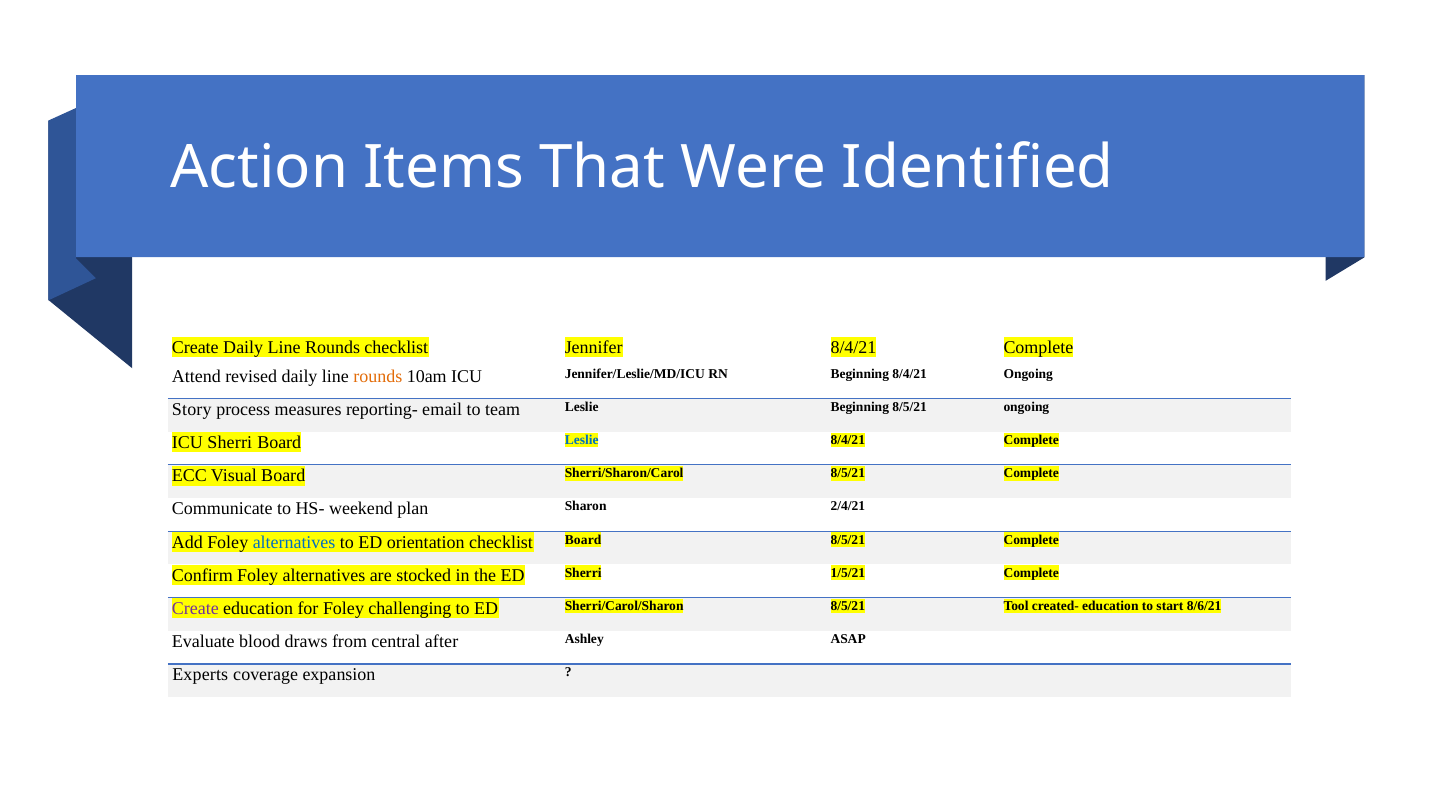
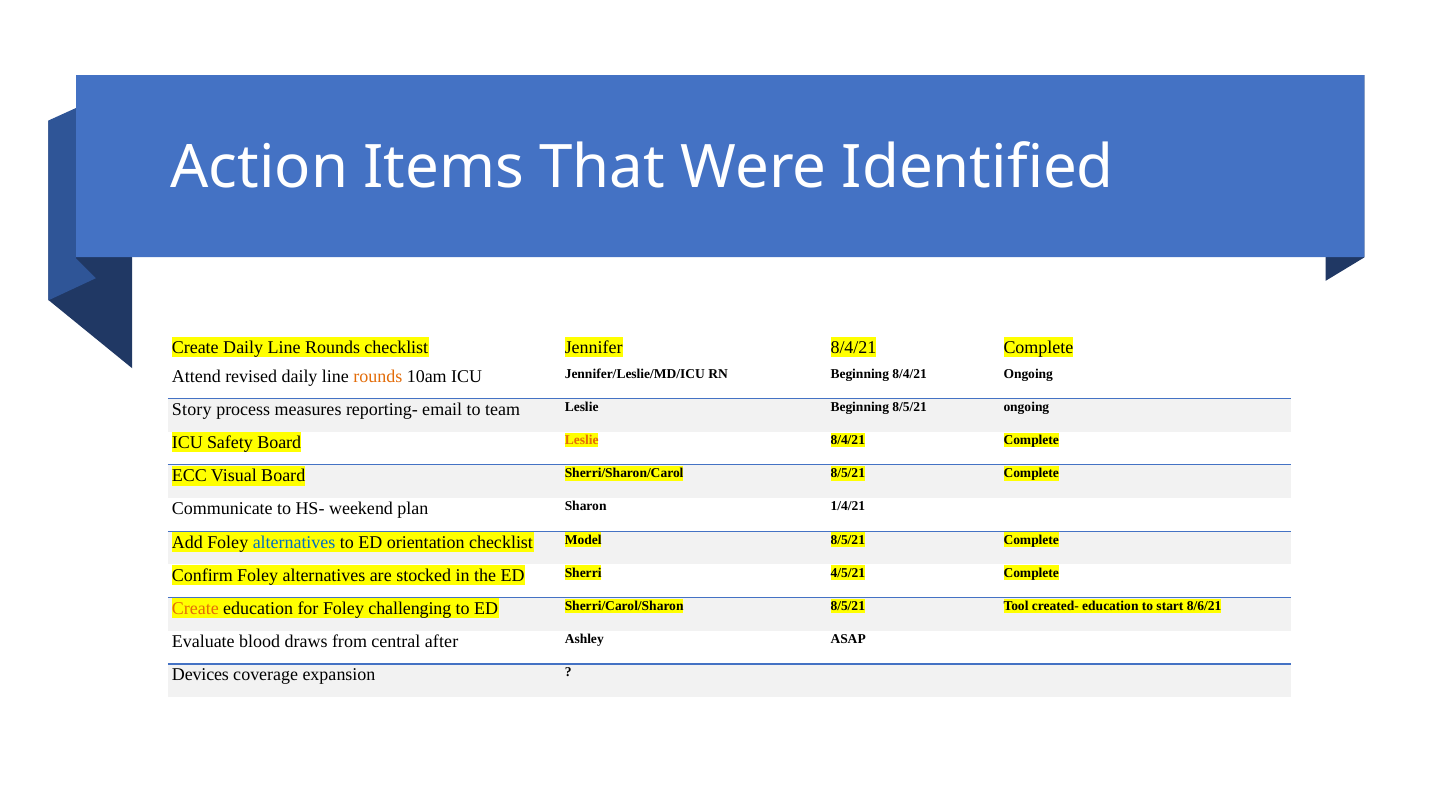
ICU Sherri: Sherri -> Safety (230, 443)
Leslie colour: blue -> orange (582, 440)
2/4/21: 2/4/21 -> 1/4/21 (848, 506)
checklist Board: Board -> Model (583, 540)
1/5/21: 1/5/21 -> 4/5/21 (848, 573)
Create colour: purple -> orange (195, 609)
Experts: Experts -> Devices (200, 675)
